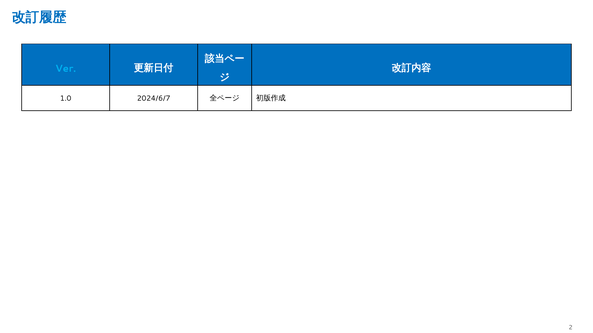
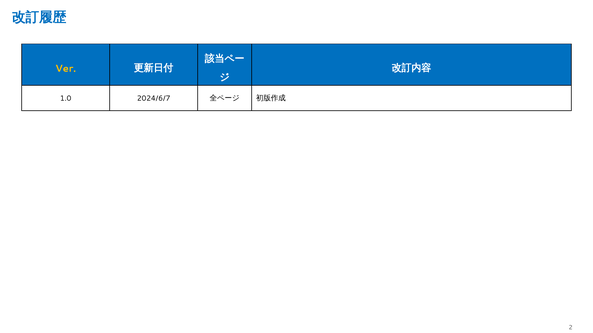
Ver colour: light blue -> yellow (66, 69)
